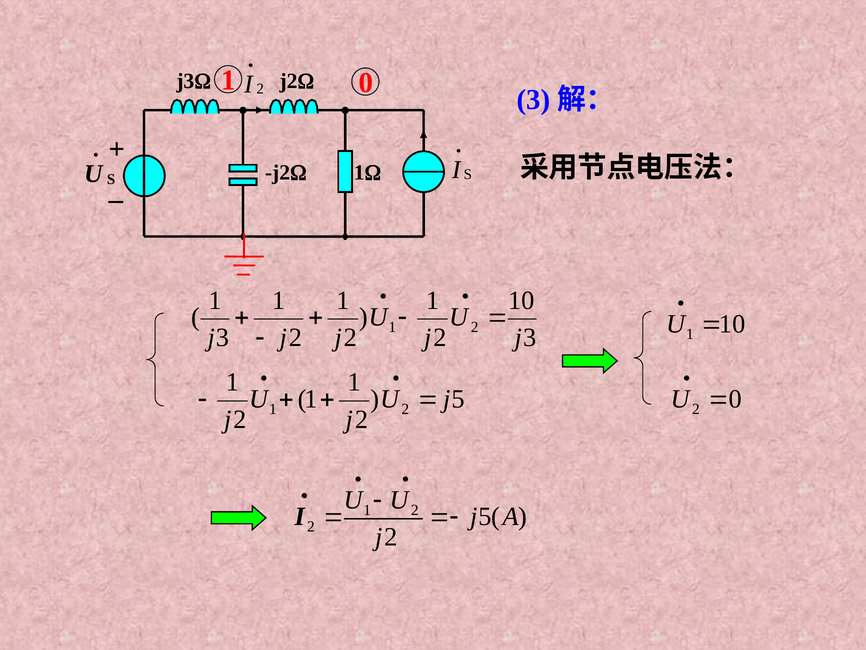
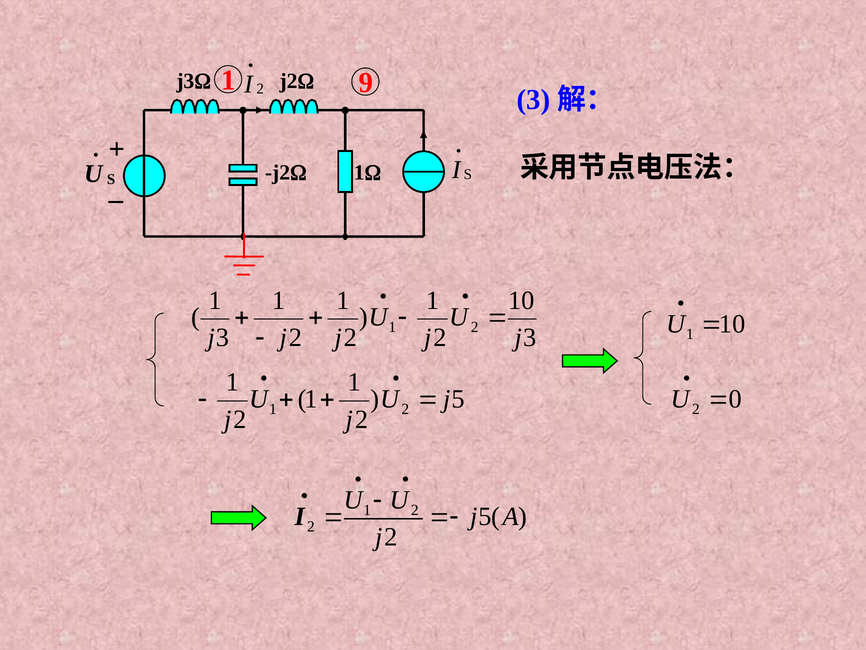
1 0: 0 -> 9 (366, 83)
